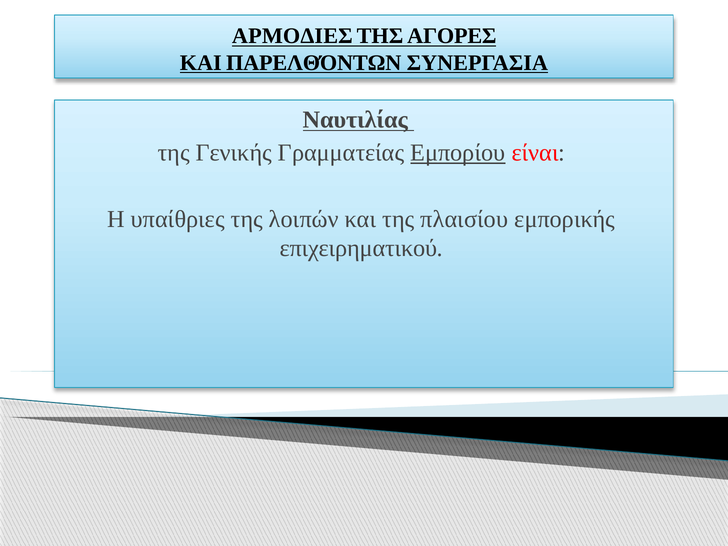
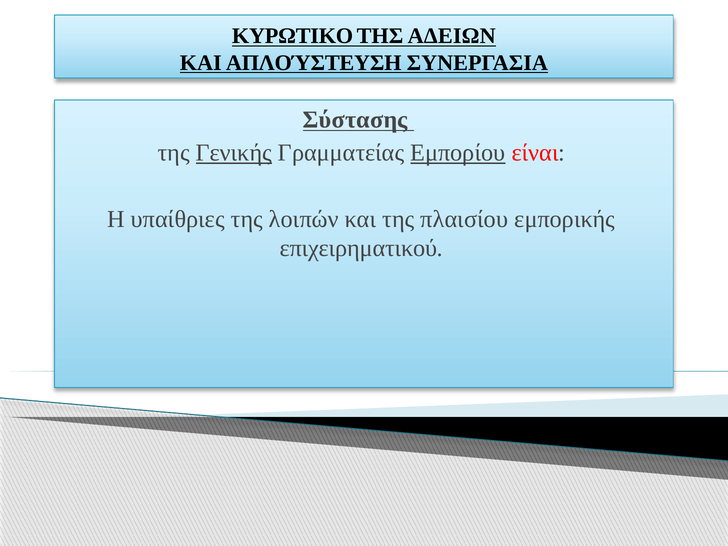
ΑΡΜΟΔΙΕΣ: ΑΡΜΟΔΙΕΣ -> ΚΥΡΩΤΙΚΟ (293, 36)
ΑΓΟΡΕΣ: ΑΓΟΡΕΣ -> ΑΔΕΙΩΝ (452, 36)
ΠΑΡΕΛΘΌΝΤΩΝ: ΠΑΡΕΛΘΌΝΤΩΝ -> ΑΠΛΟΎΣΤΕΥΣΗ (314, 63)
Ναυτιλίας: Ναυτιλίας -> Σύστασης (355, 120)
Γενικής underline: none -> present (234, 153)
